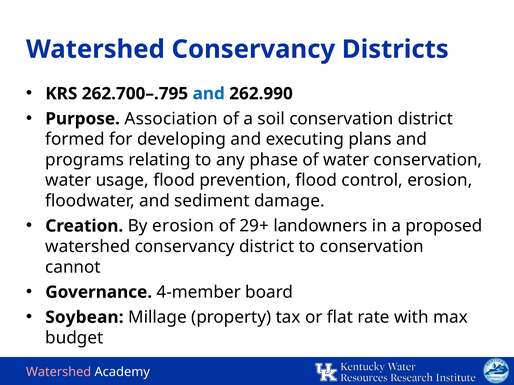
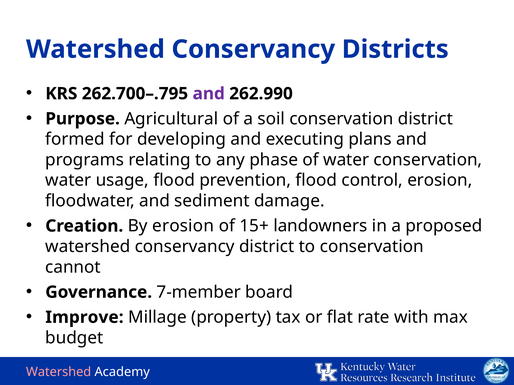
and colour: blue -> purple (209, 94)
Association: Association -> Agricultural (171, 119)
29+: 29+ -> 15+ (254, 226)
4-member: 4-member -> 7-member (199, 293)
Soybean: Soybean -> Improve (84, 318)
